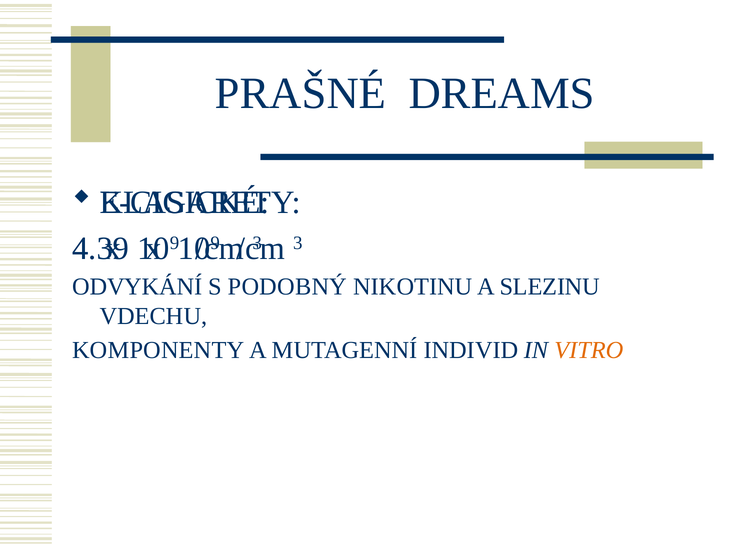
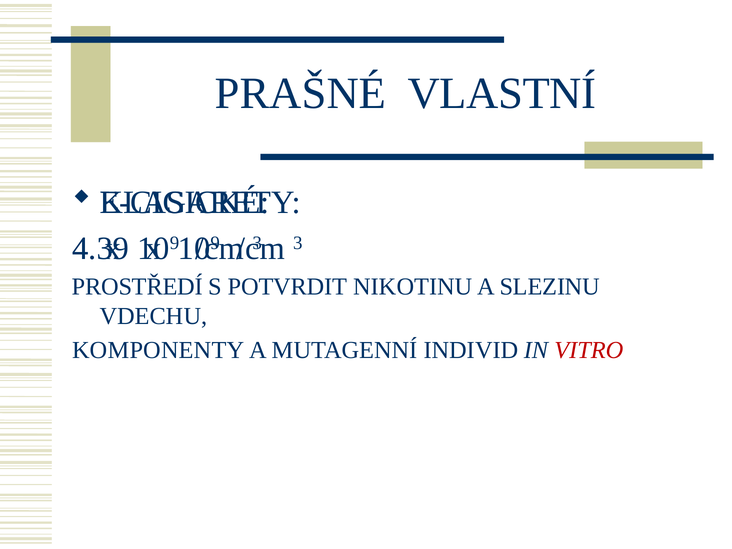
DREAMS: DREAMS -> VLASTNÍ (502, 93)
ODVYKÁNÍ: ODVYKÁNÍ -> PROSTŘEDÍ (137, 287)
PODOBNÝ: PODOBNÝ -> POTVRDIT (288, 287)
VITRO colour: orange -> red (589, 350)
